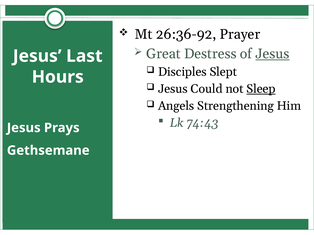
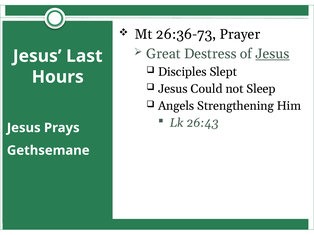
26:36-92: 26:36-92 -> 26:36-73 (186, 34)
Sleep underline: present -> none (261, 89)
74:43: 74:43 -> 26:43 (203, 123)
